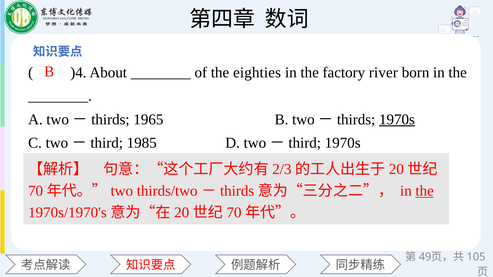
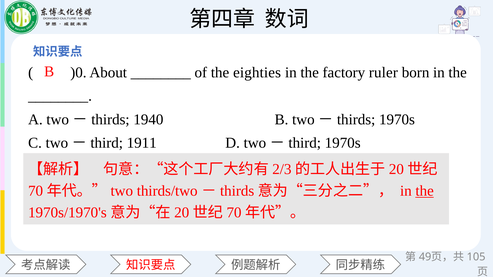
)4: )4 -> )0 (78, 73)
river: river -> ruler (383, 73)
1965: 1965 -> 1940 (148, 120)
1970s underline: present -> none (397, 120)
1985: 1985 -> 1911 (142, 143)
